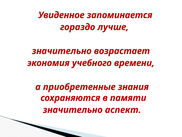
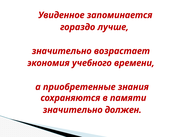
аспект: аспект -> должен (123, 109)
